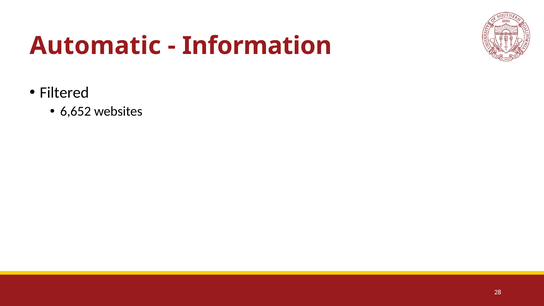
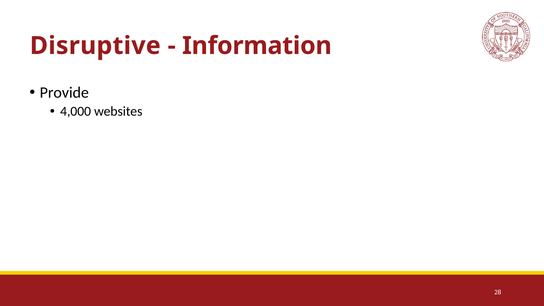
Automatic: Automatic -> Disruptive (95, 46)
Filtered: Filtered -> Provide (64, 93)
6,652: 6,652 -> 4,000 (76, 111)
